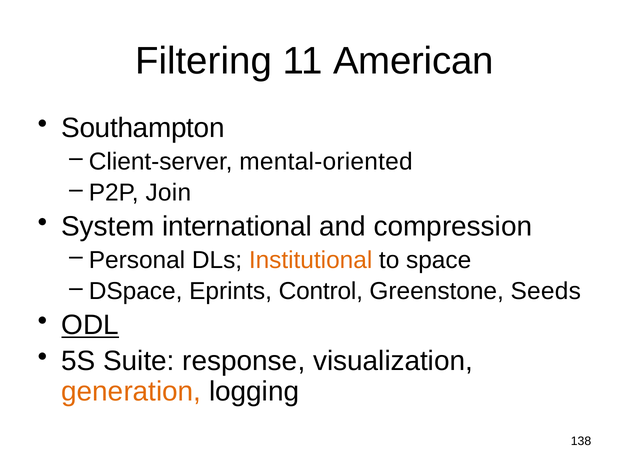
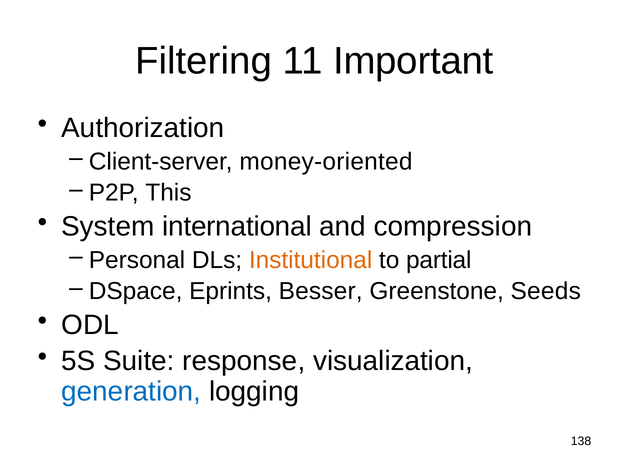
American: American -> Important (413, 61)
Southampton: Southampton -> Authorization (143, 128)
mental-oriented: mental-oriented -> money-oriented (326, 161)
Join: Join -> This (168, 193)
space: space -> partial (439, 260)
Control: Control -> Besser (321, 291)
ODL underline: present -> none (90, 325)
generation colour: orange -> blue (131, 391)
